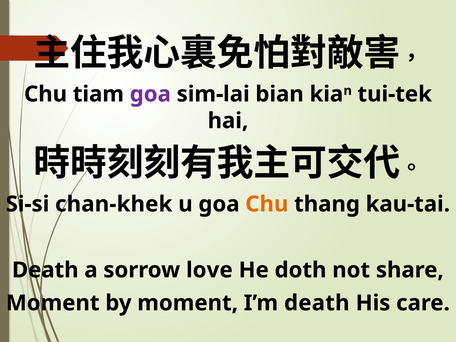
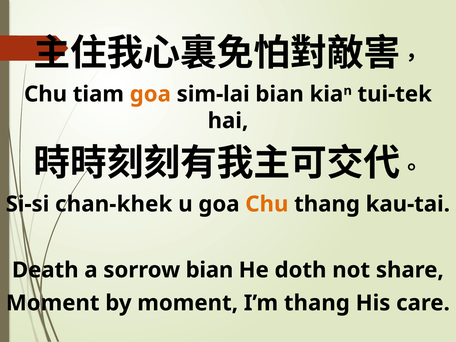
goa colour: purple -> orange (150, 94)
sorrow love: love -> bian (209, 270)
I’m death: death -> thang (317, 303)
